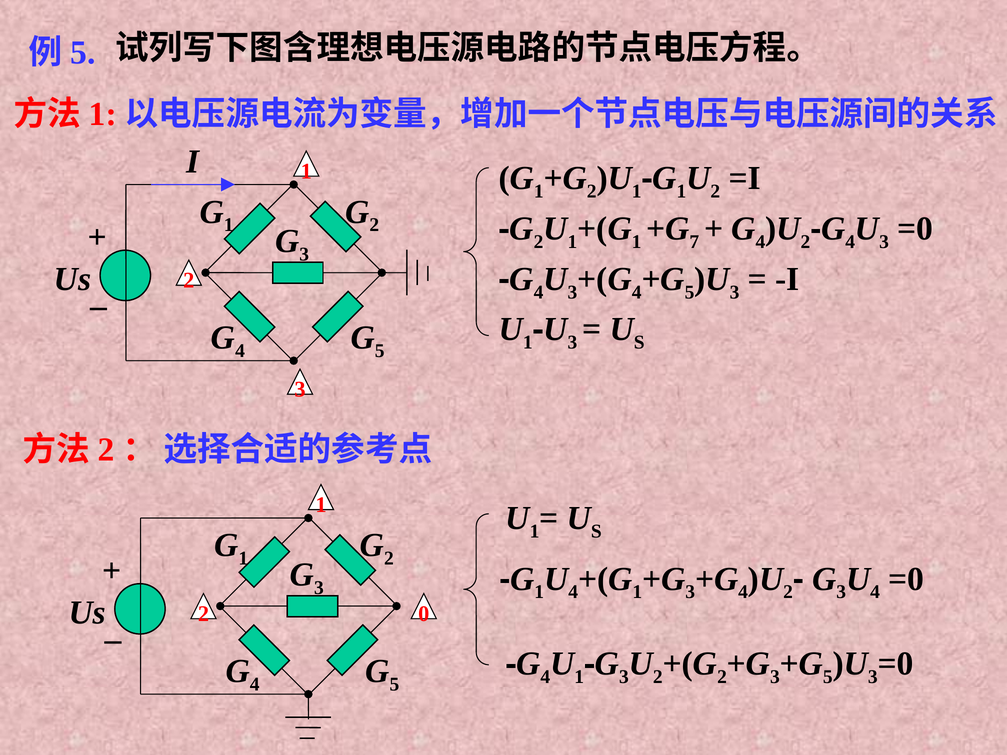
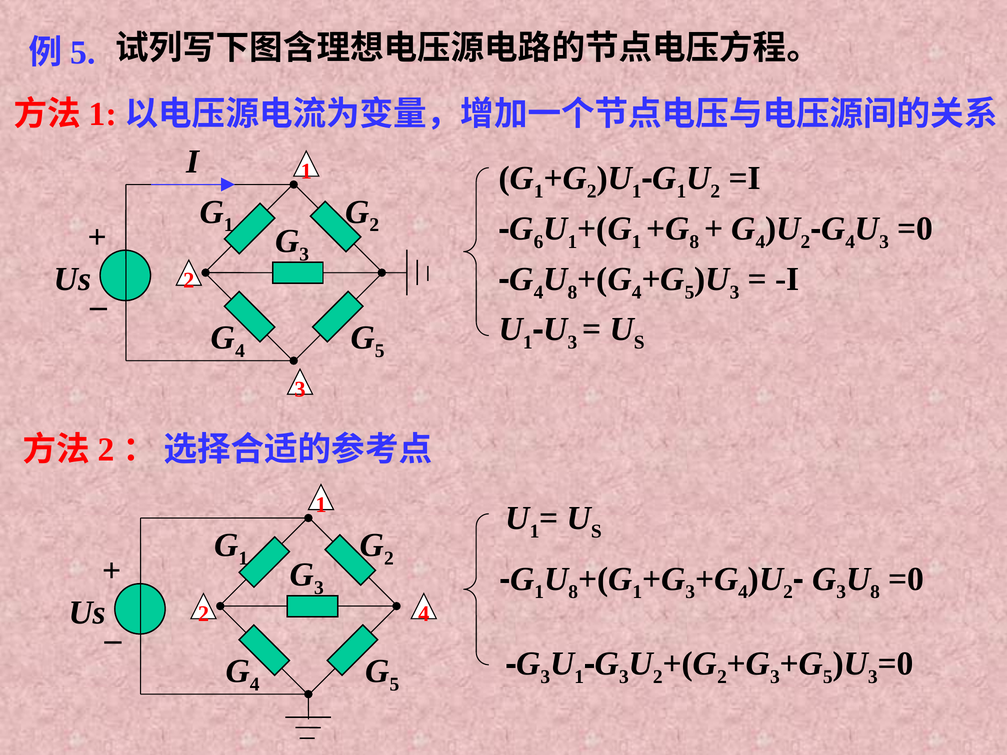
2: 2 -> 6 (538, 242)
7: 7 -> 8 (694, 242)
3: 3 -> 8 (572, 292)
4: 4 -> 8 (573, 592)
4: 4 -> 8 (875, 592)
2 0: 0 -> 4 (424, 614)
4: 4 -> 3 (545, 677)
